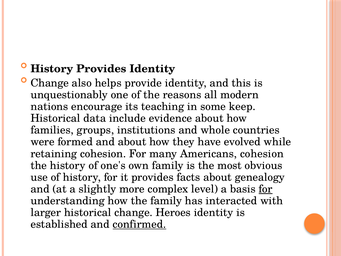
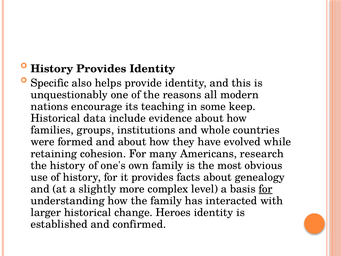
Change: Change -> Specific (50, 83)
Americans cohesion: cohesion -> research (262, 154)
confirmed underline: present -> none (139, 224)
